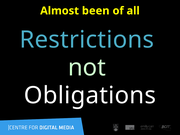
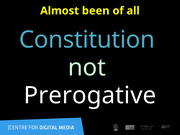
Restrictions: Restrictions -> Constitution (87, 40)
Obligations: Obligations -> Prerogative (90, 95)
